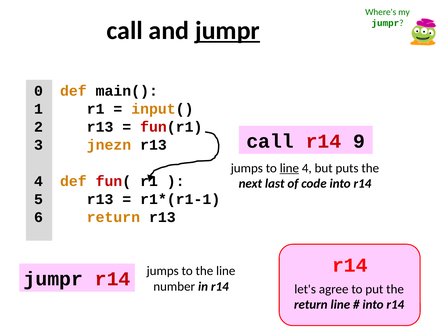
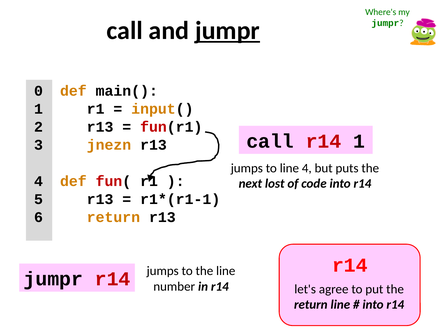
r14 9: 9 -> 1 (359, 142)
line underline: present -> none (289, 169)
last: last -> lost (275, 184)
